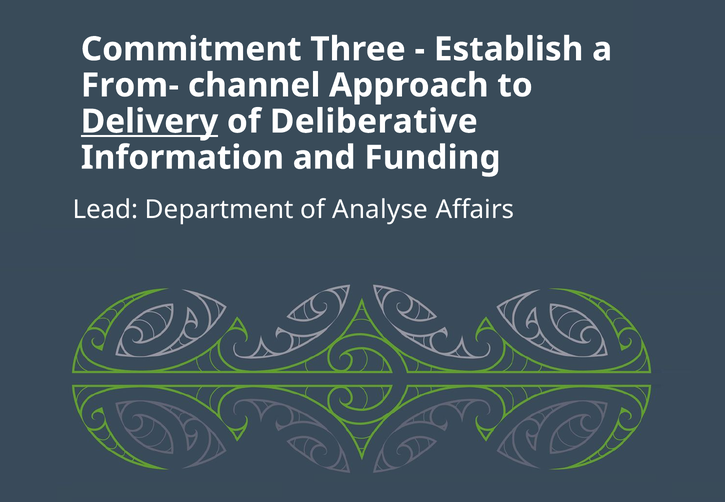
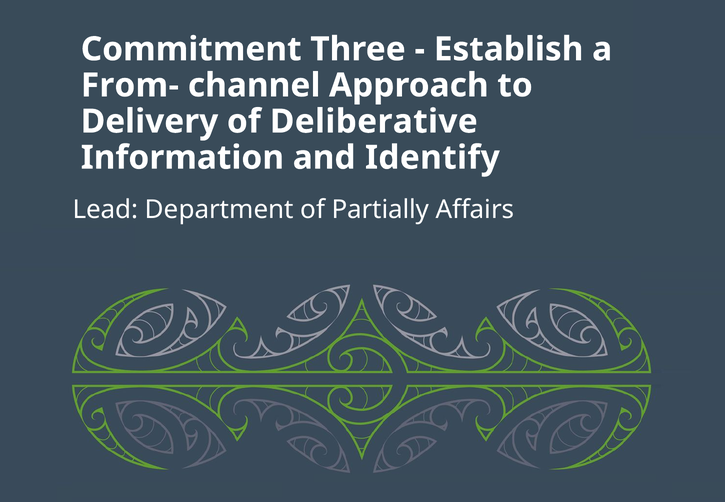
Delivery underline: present -> none (150, 122)
Funding: Funding -> Identify (432, 158)
Analyse: Analyse -> Partially (380, 210)
